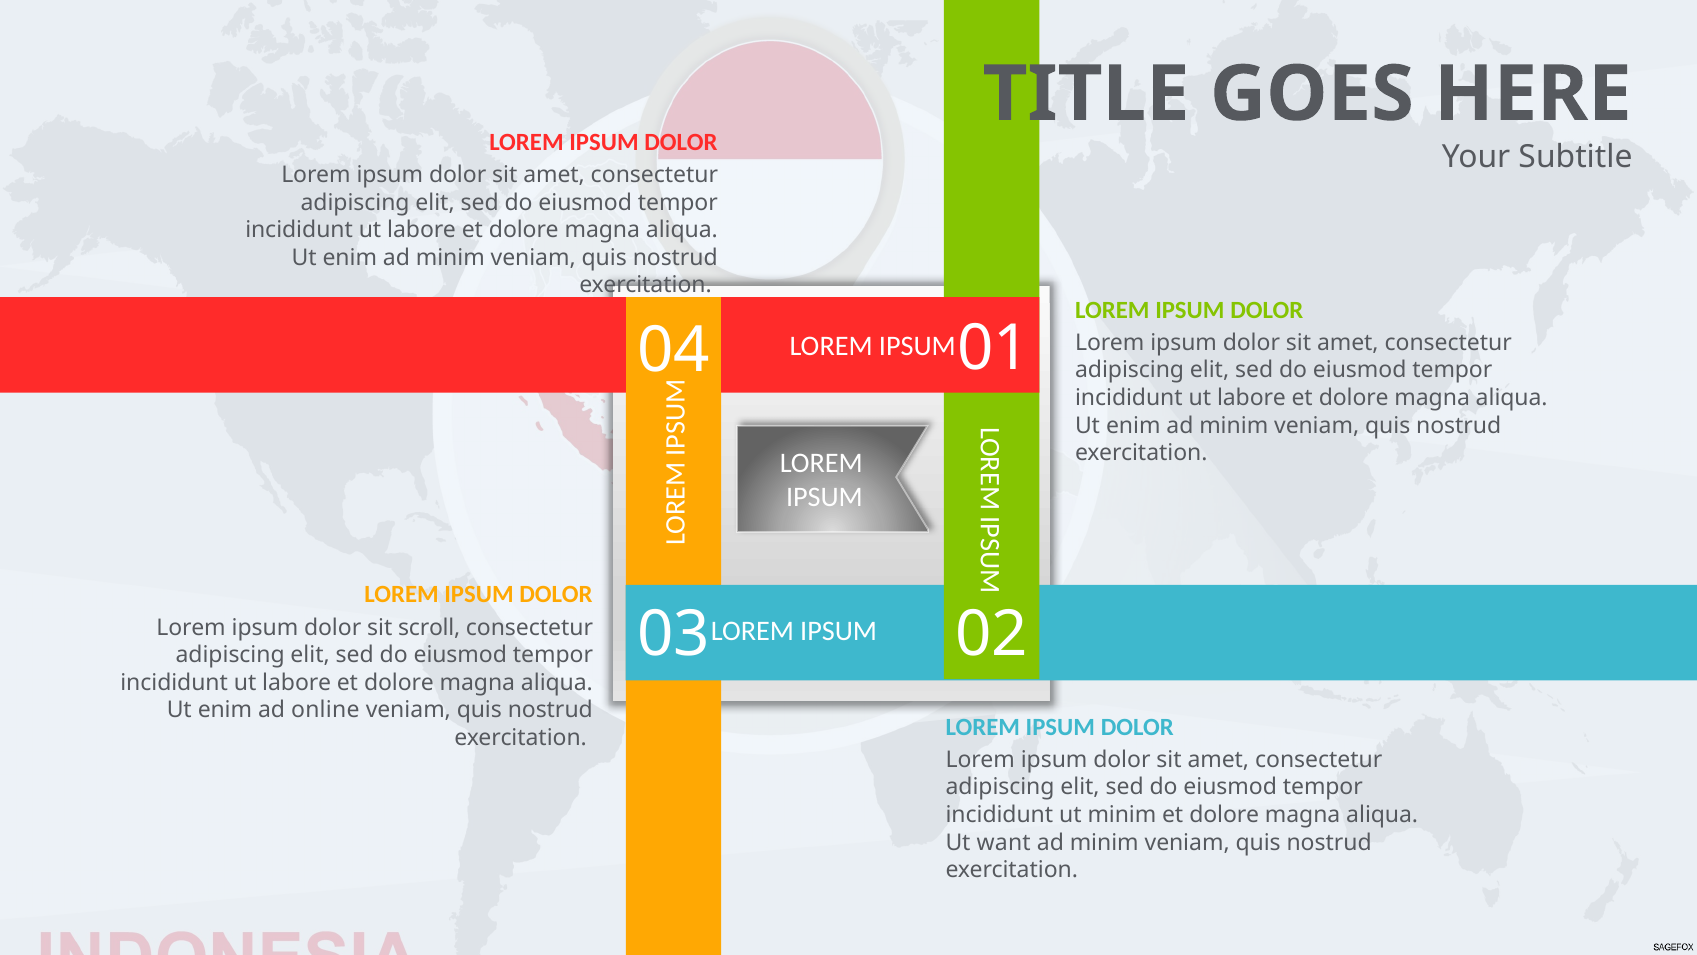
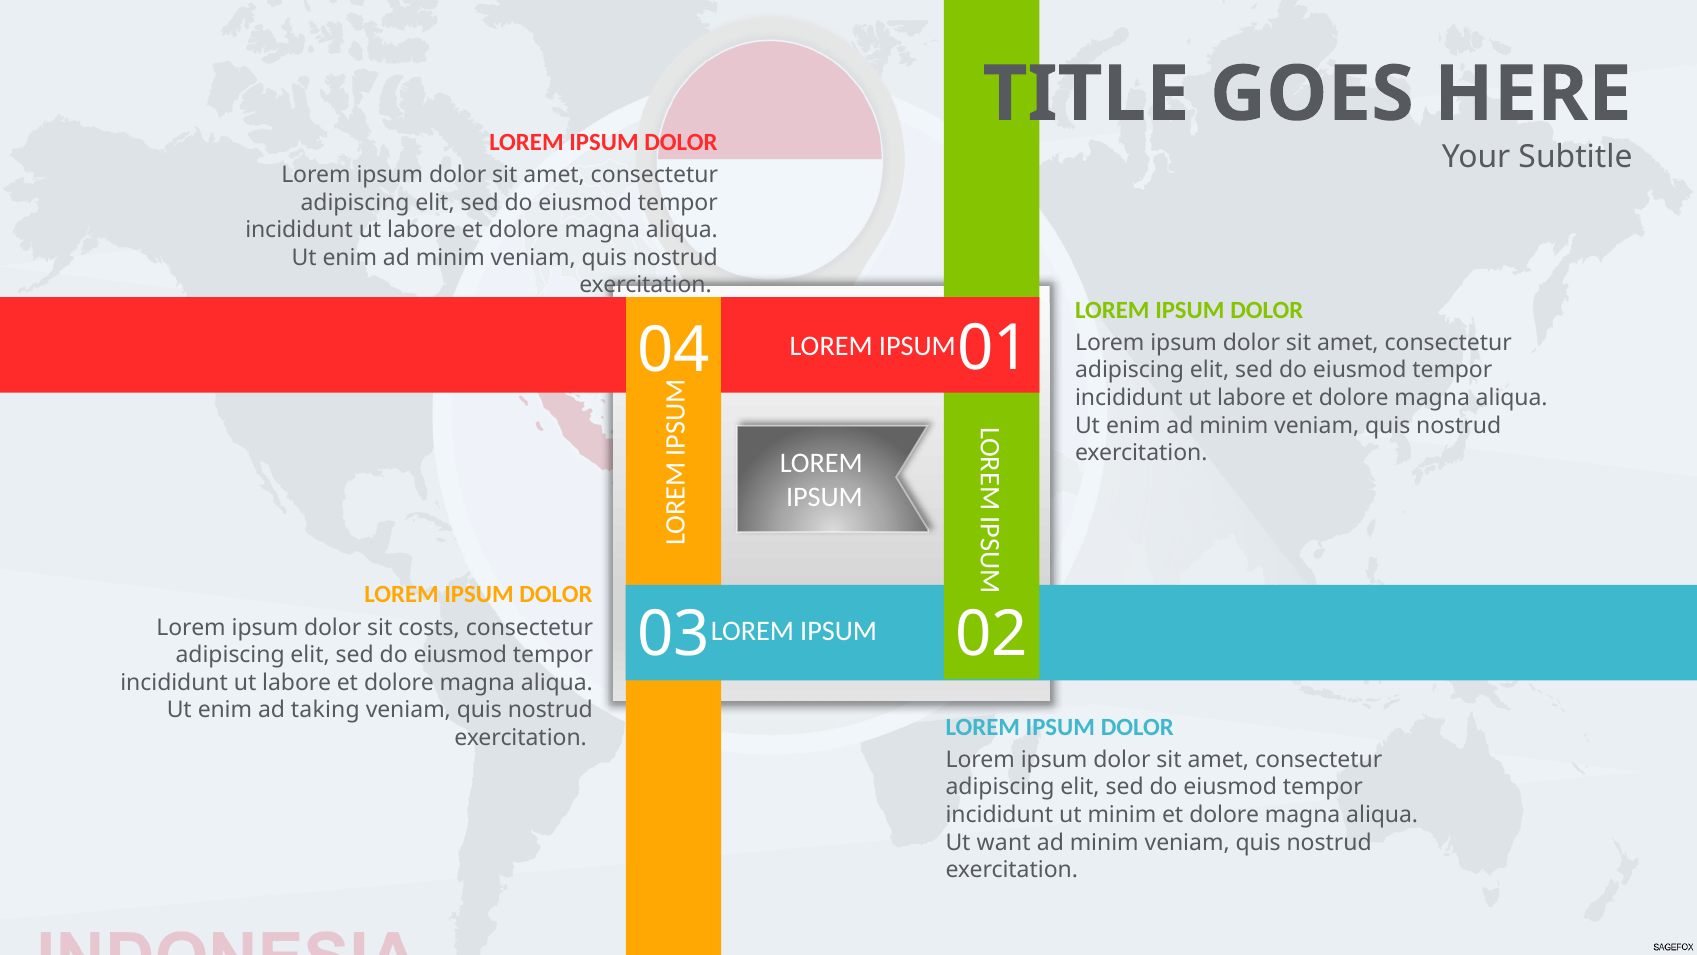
scroll: scroll -> costs (429, 627)
online: online -> taking (325, 710)
